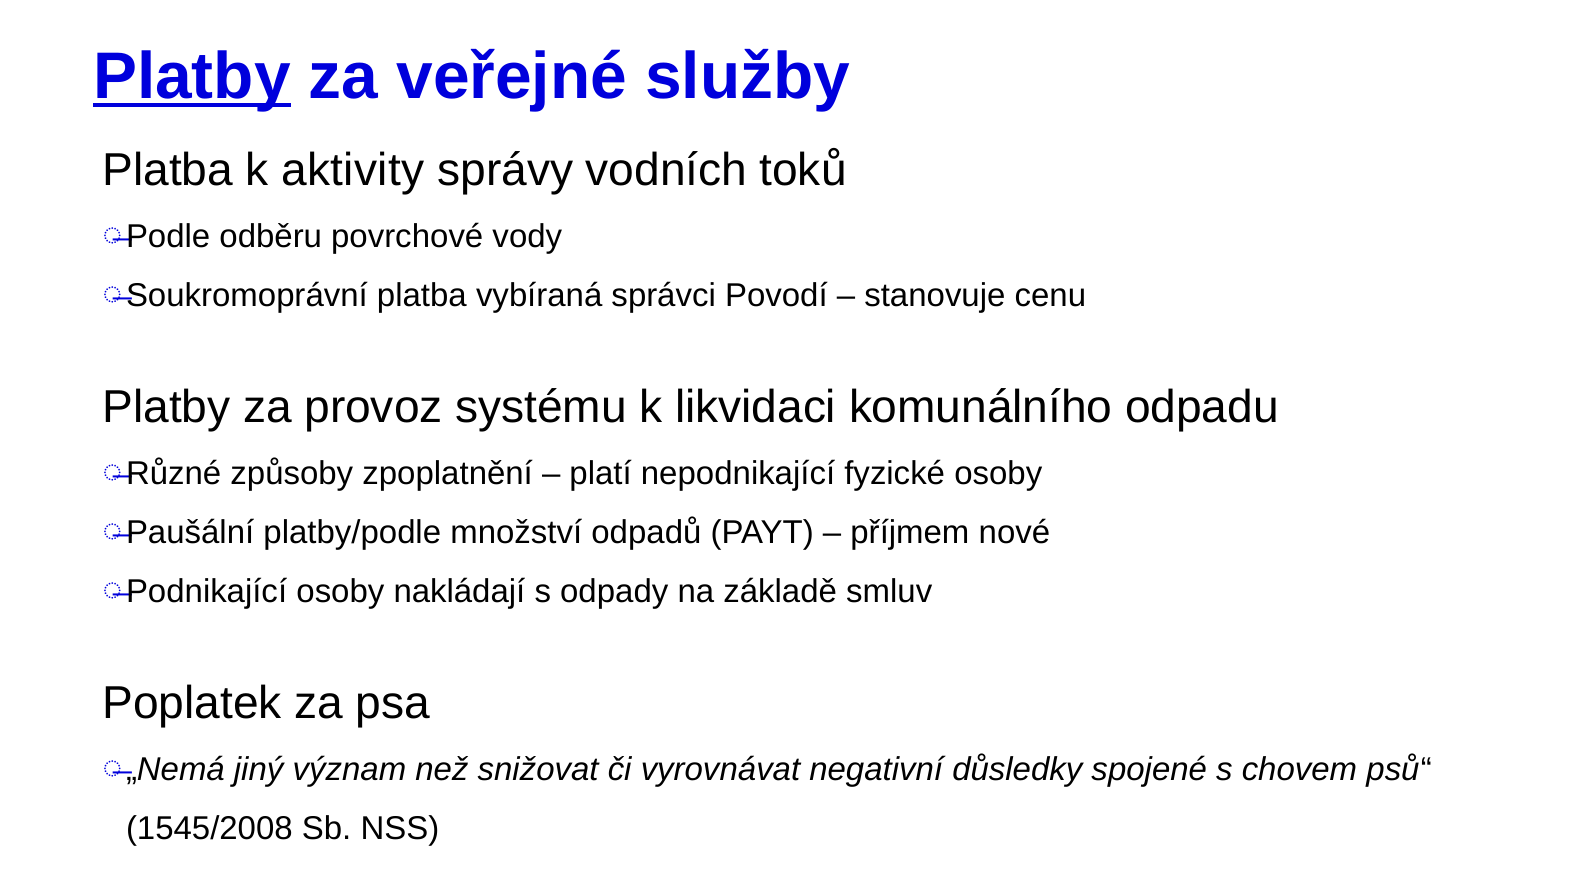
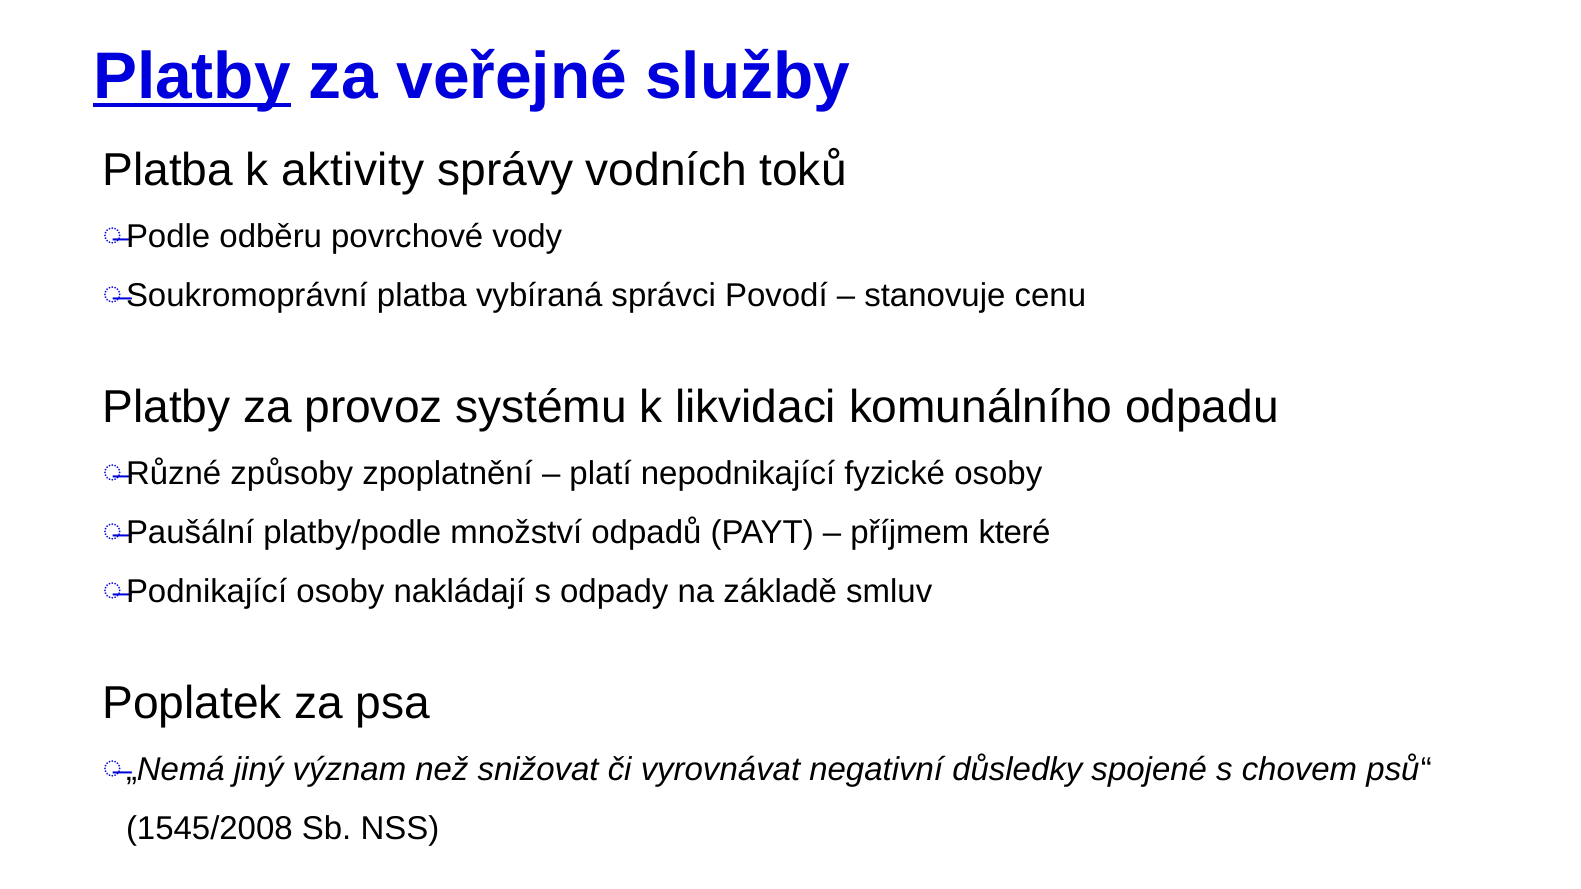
nové: nové -> které (1015, 533)
